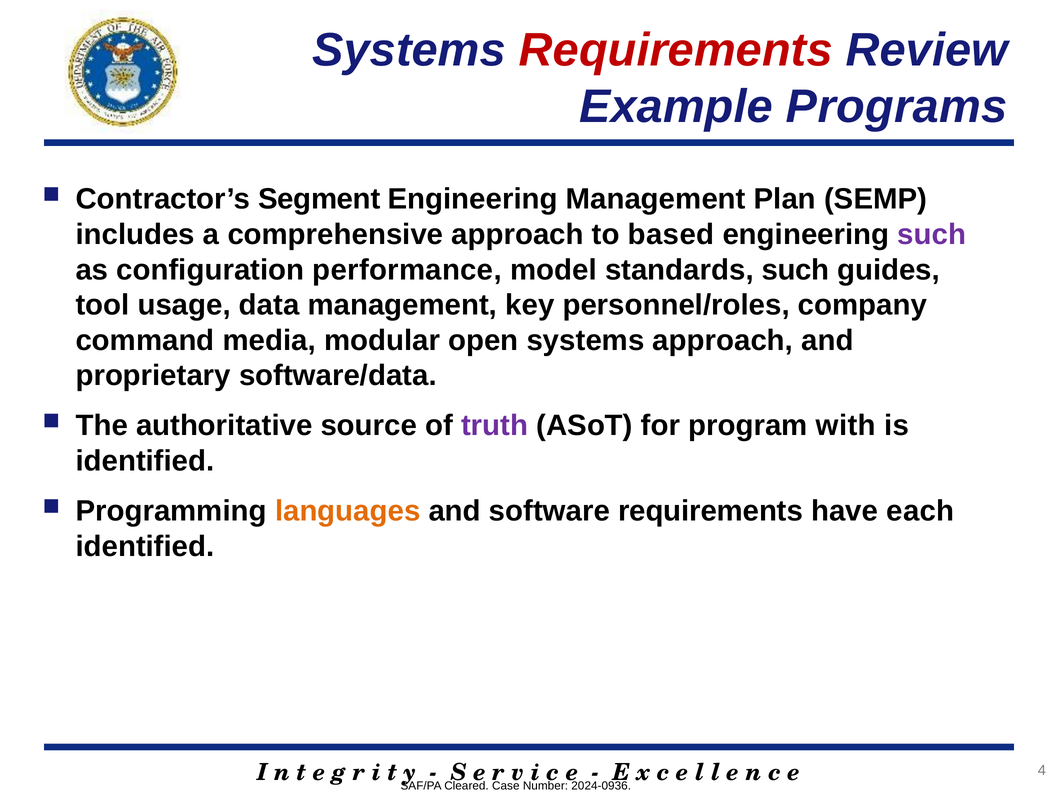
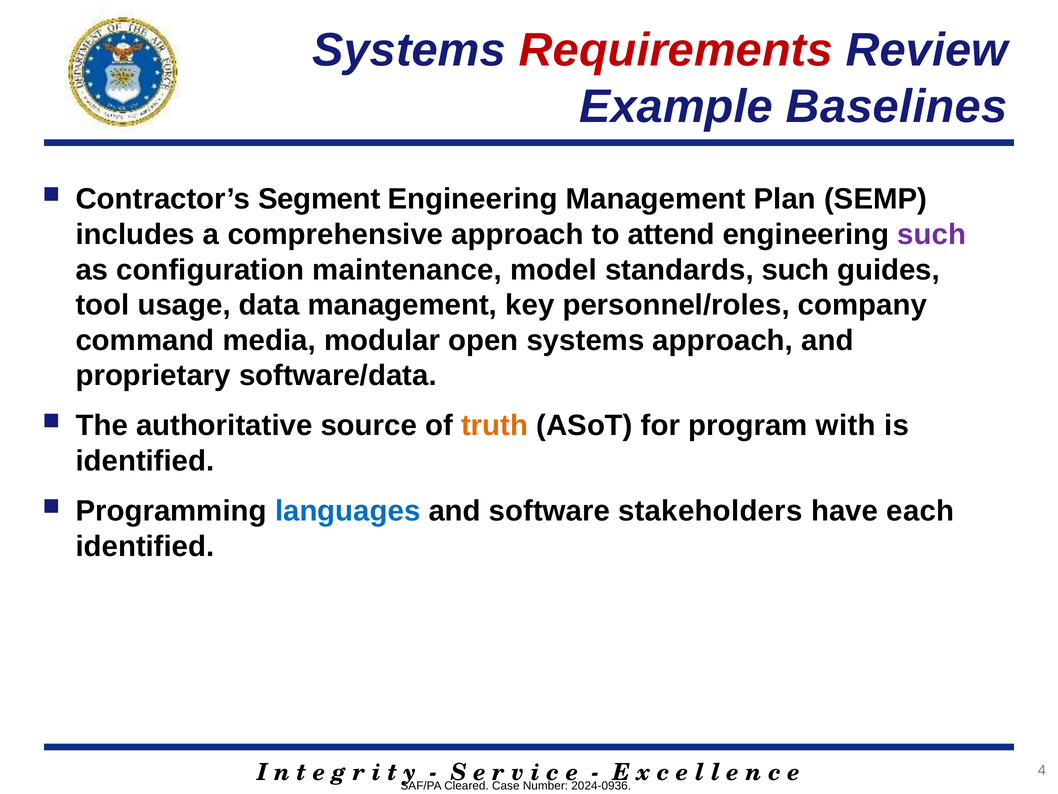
Programs: Programs -> Baselines (897, 106)
based: based -> attend (671, 234)
performance: performance -> maintenance (407, 270)
truth colour: purple -> orange (495, 425)
languages colour: orange -> blue (348, 511)
software requirements: requirements -> stakeholders (710, 511)
